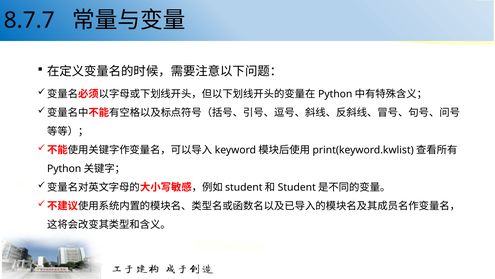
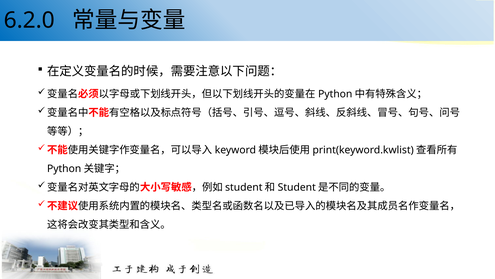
8.7.7: 8.7.7 -> 6.2.0 (29, 20)
